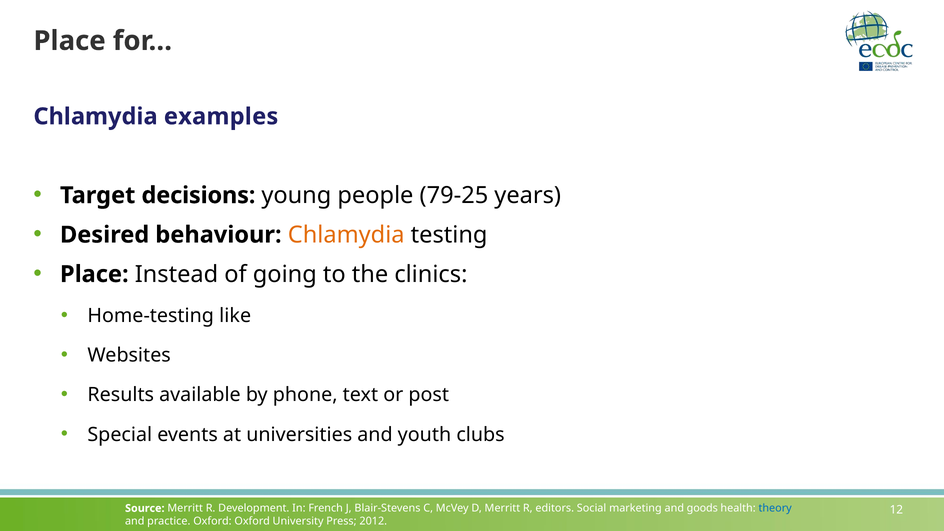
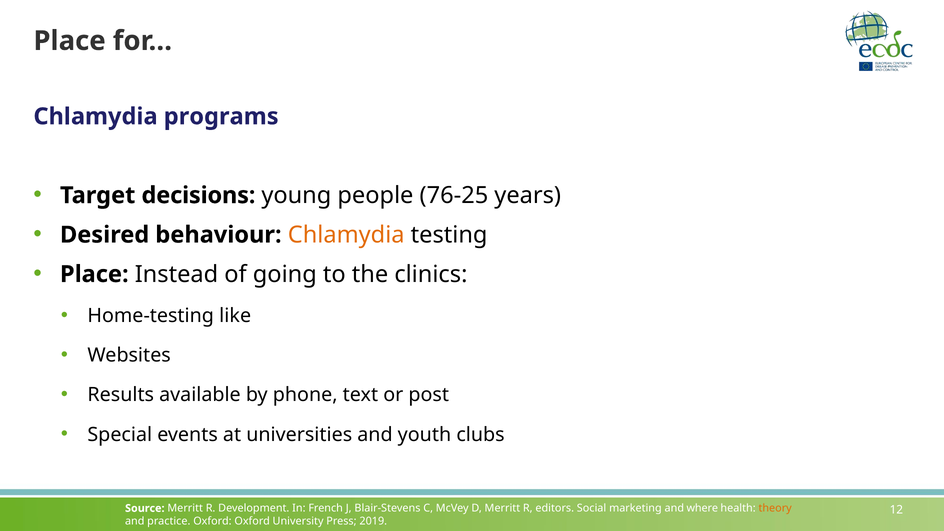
examples: examples -> programs (221, 116)
79-25: 79-25 -> 76-25 (454, 195)
goods: goods -> where (702, 508)
theory colour: blue -> orange (775, 508)
2012: 2012 -> 2019 (373, 521)
